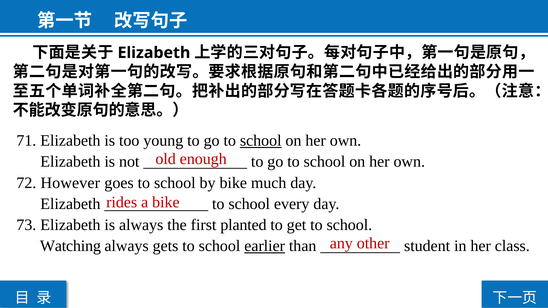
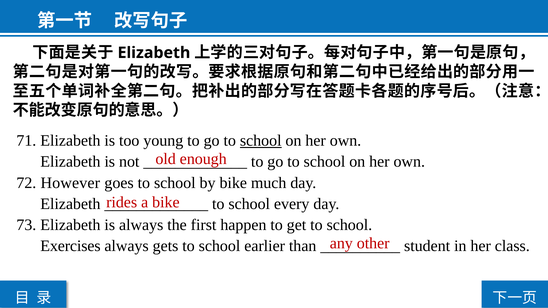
planted: planted -> happen (243, 225)
Watching: Watching -> Exercises (70, 246)
earlier underline: present -> none (265, 246)
